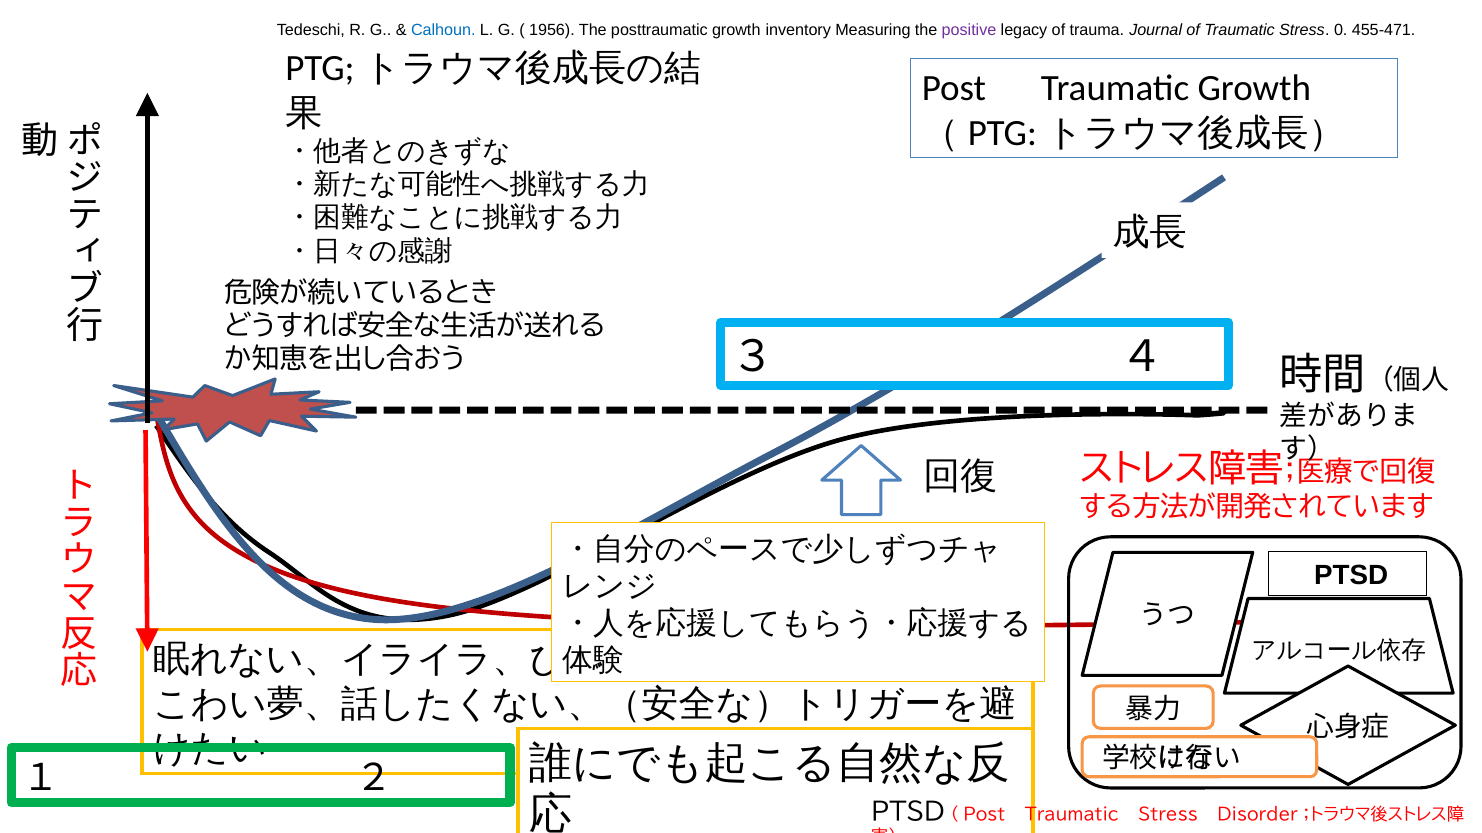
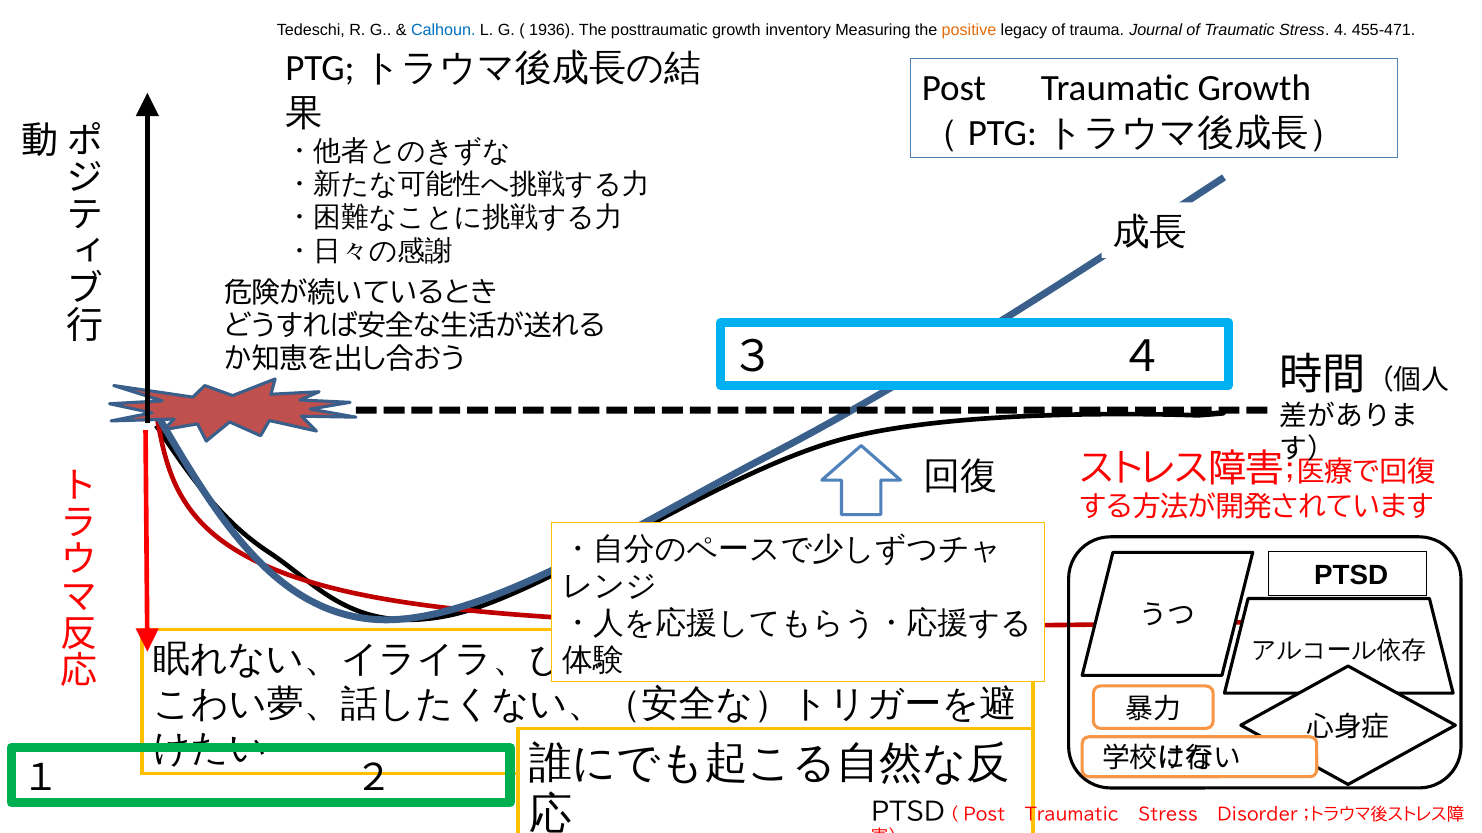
1956: 1956 -> 1936 (552, 30)
positive colour: purple -> orange (969, 30)
0: 0 -> 4 (1341, 30)
